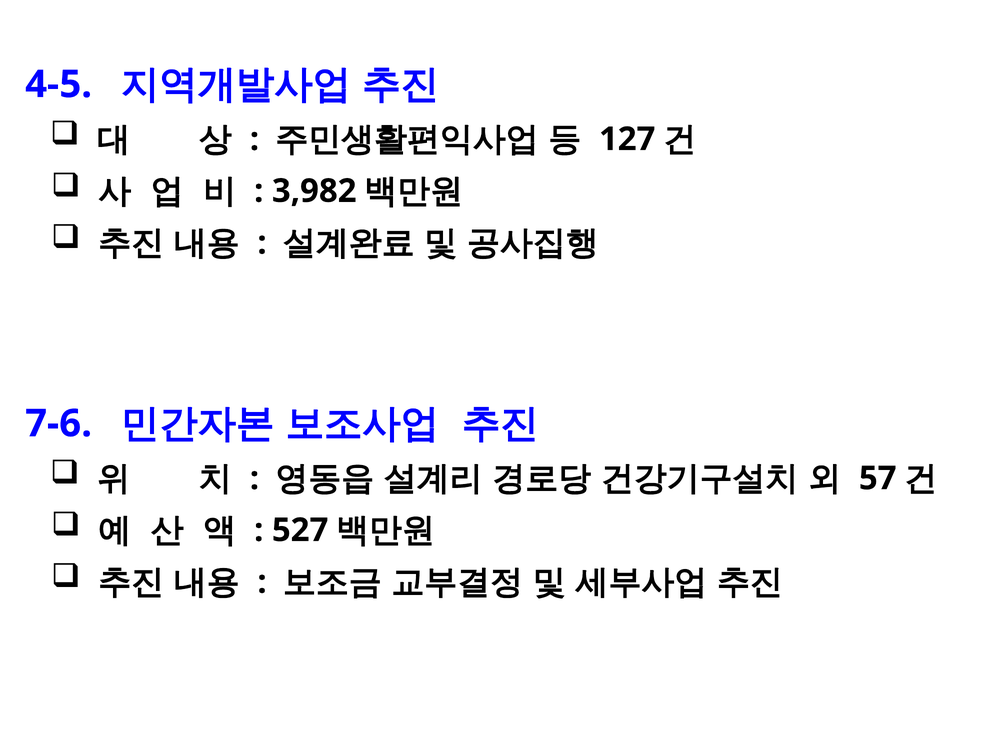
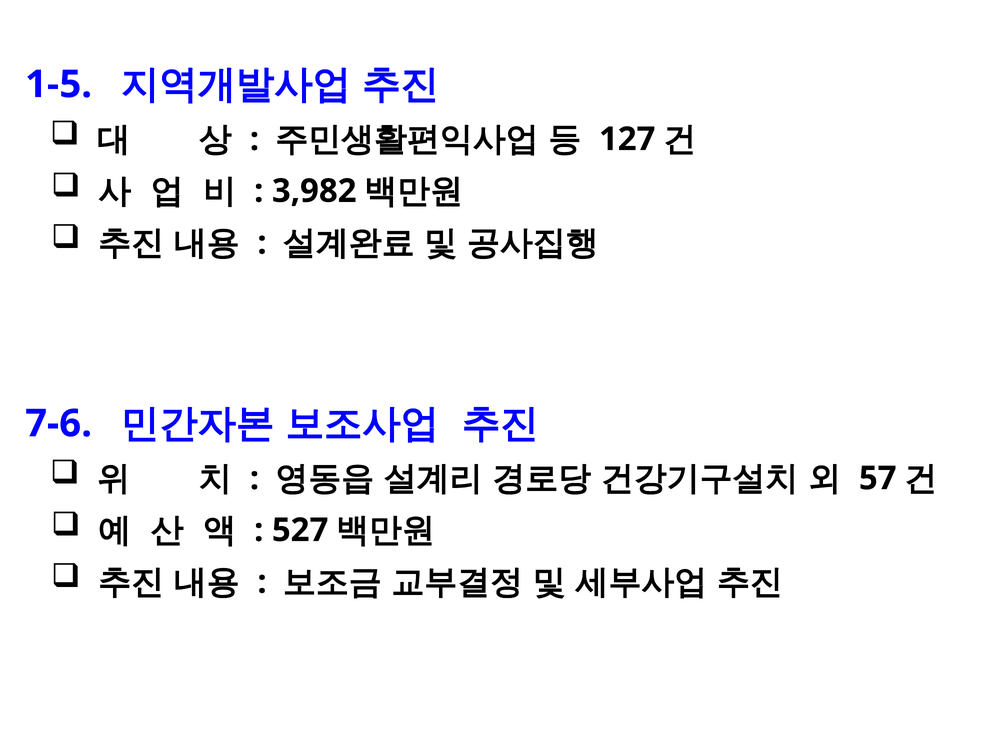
4-5: 4-5 -> 1-5 (59, 84)
